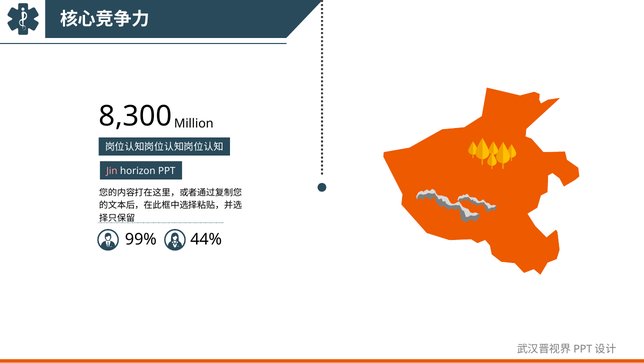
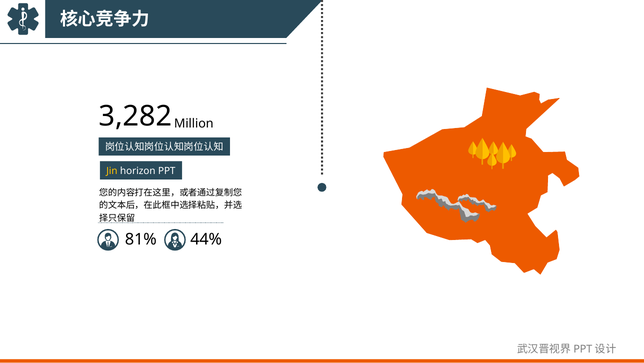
8,300: 8,300 -> 3,282 (135, 116)
Jin colour: pink -> yellow (112, 171)
99%: 99% -> 81% (141, 239)
